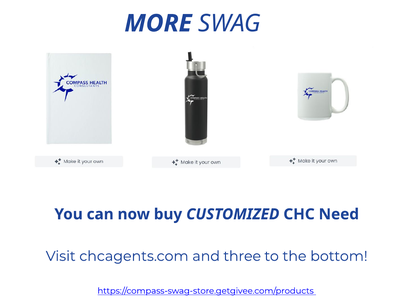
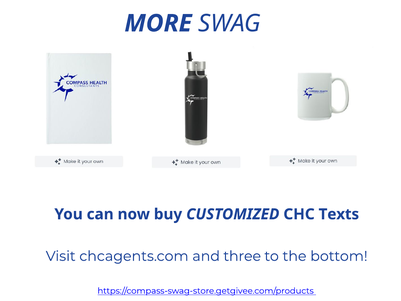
Need: Need -> Texts (339, 214)
